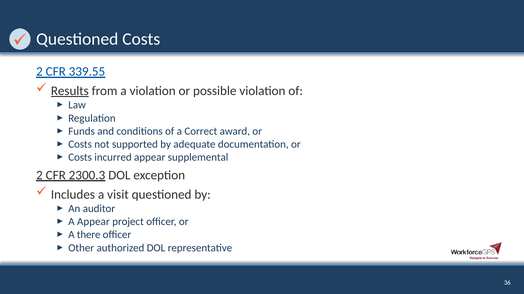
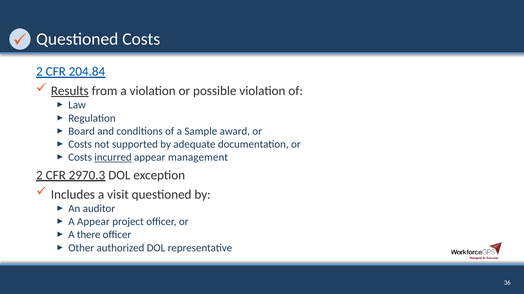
339.55: 339.55 -> 204.84 (87, 72)
Funds: Funds -> Board (82, 132)
Correct: Correct -> Sample (201, 132)
incurred underline: none -> present (113, 158)
supplemental: supplemental -> management (198, 158)
2300.3: 2300.3 -> 2970.3 (87, 176)
